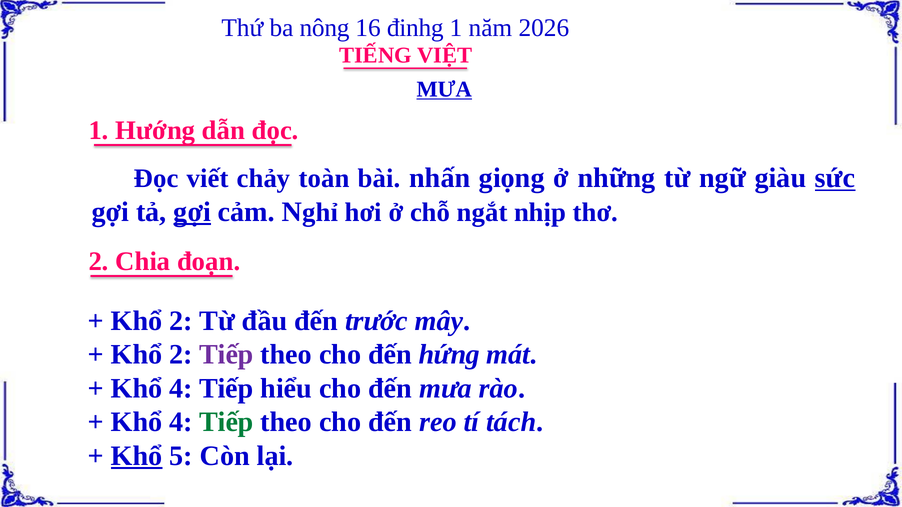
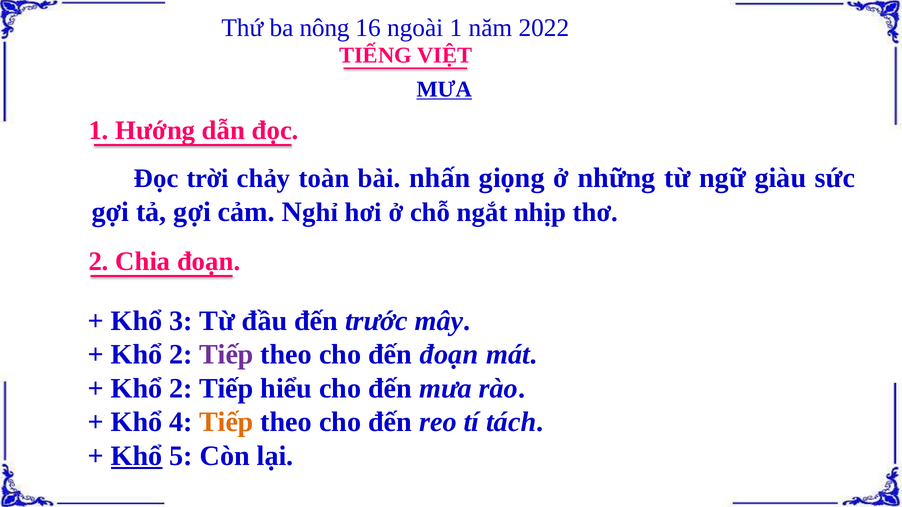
đinhg: đinhg -> ngoài (415, 28)
2026: 2026 -> 2022 (544, 28)
viết: viết -> trời (208, 179)
sức underline: present -> none (835, 178)
gợi underline: present -> none (192, 212)
2: 2 -> 3 (181, 321)
đến hứng: hứng -> đoạn (449, 354)
4: 4 -> 2 (181, 388)
Tiếp colour: green -> orange (226, 422)
